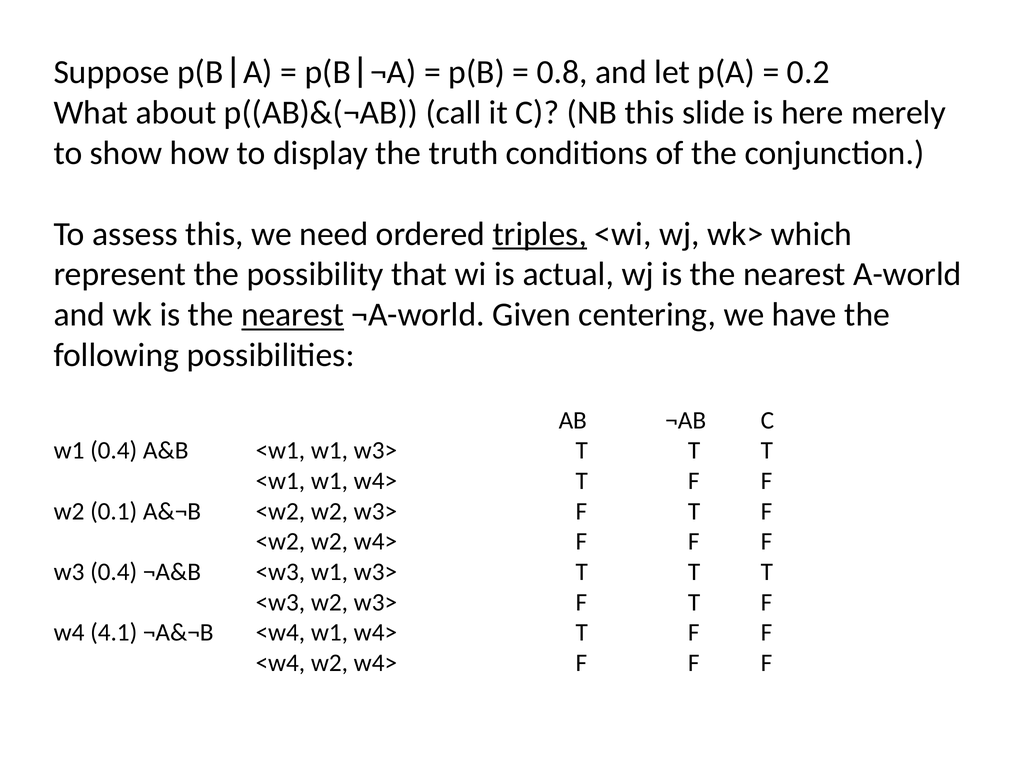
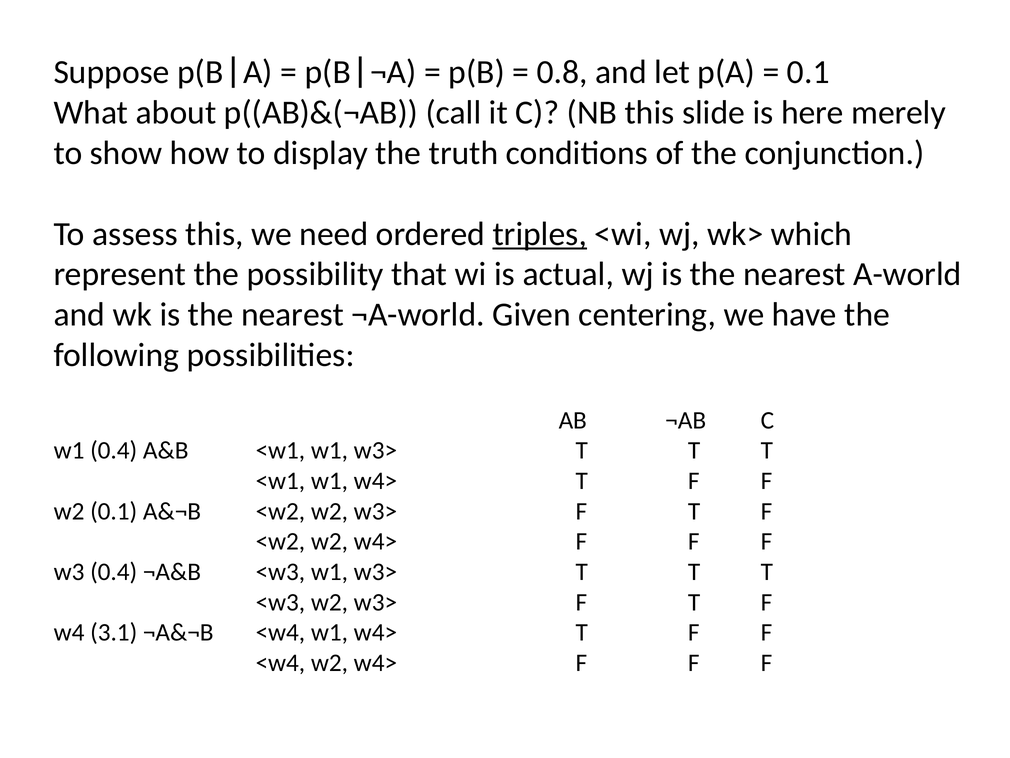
0.2: 0.2 -> 0.1 (808, 72)
nearest underline: present -> none (293, 315)
4.1: 4.1 -> 3.1 (114, 632)
